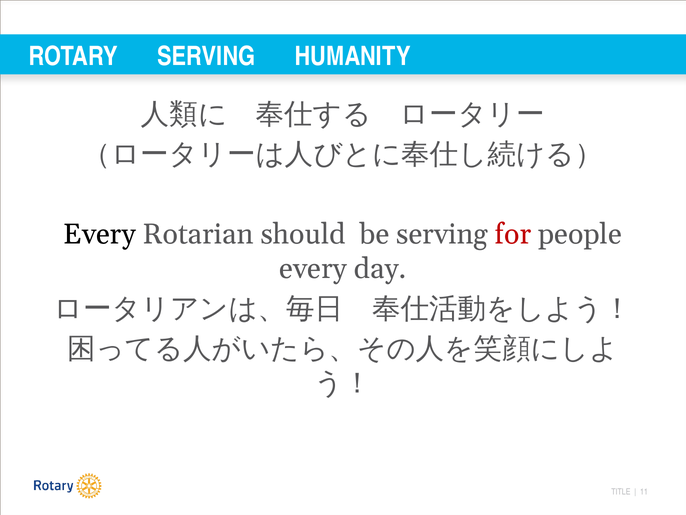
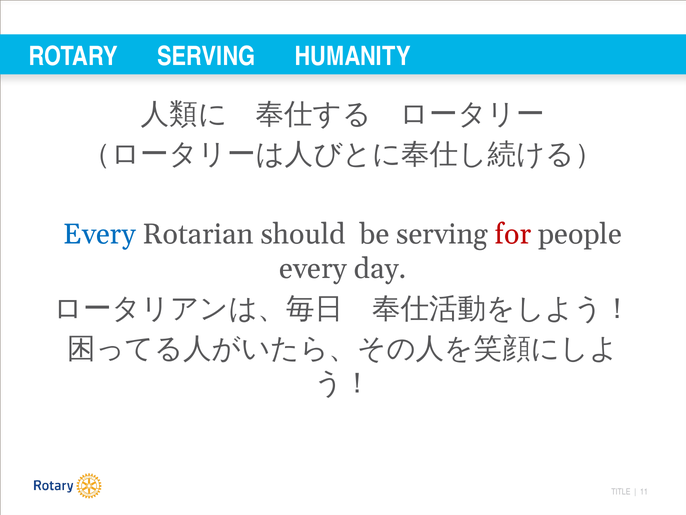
Every colour: black -> blue (100, 234)
